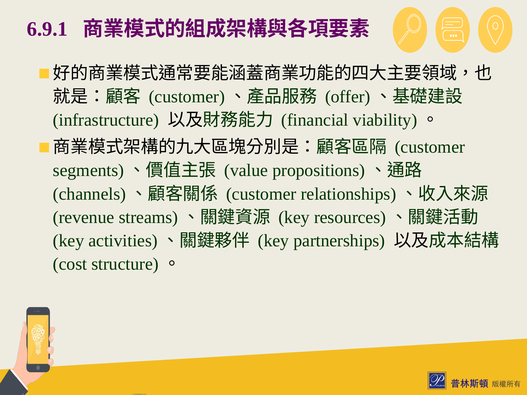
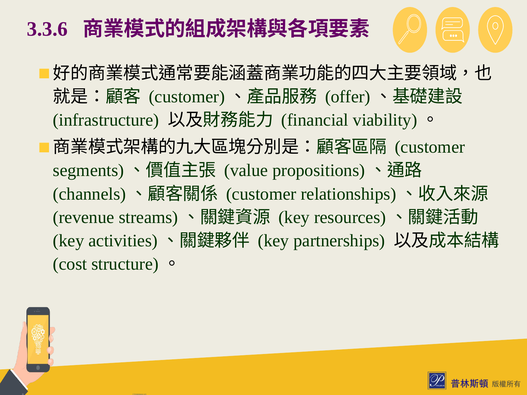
6.9.1: 6.9.1 -> 3.3.6 (47, 29)
